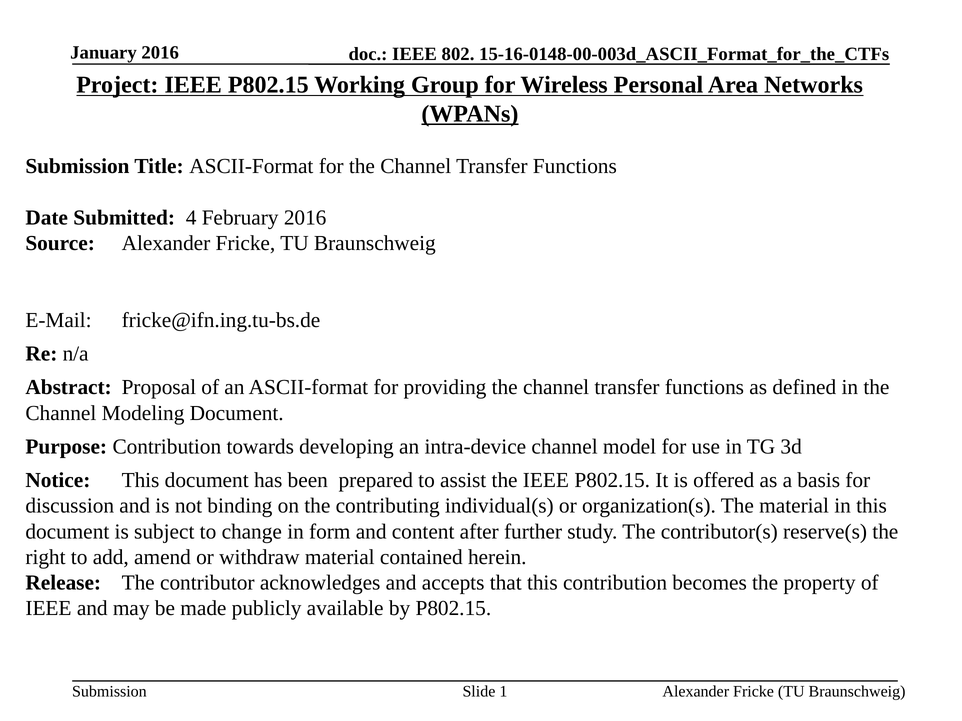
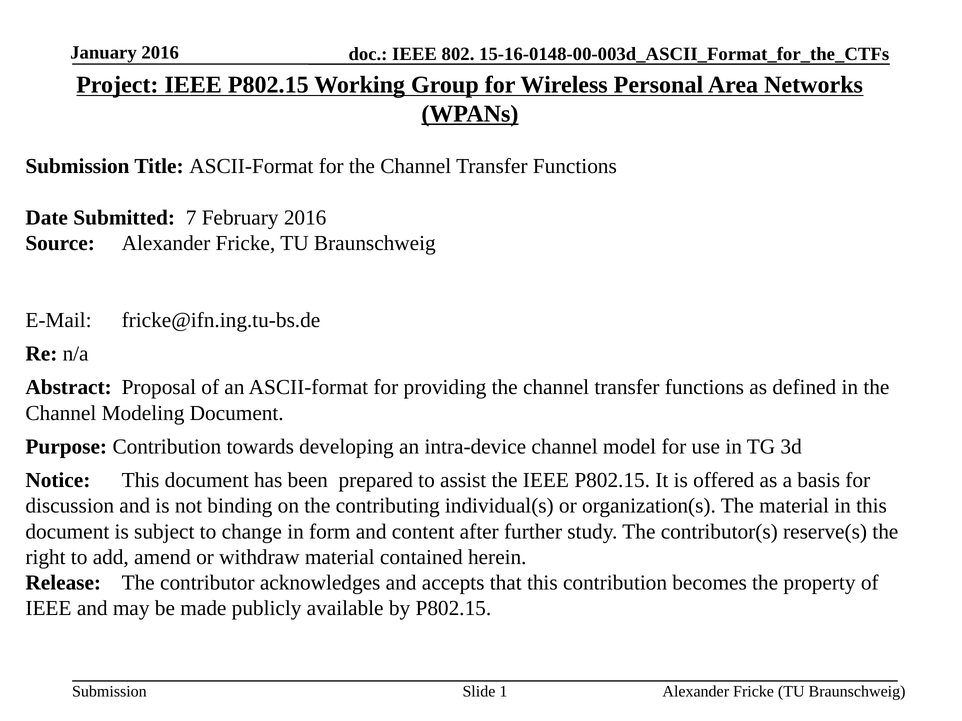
4: 4 -> 7 (191, 218)
